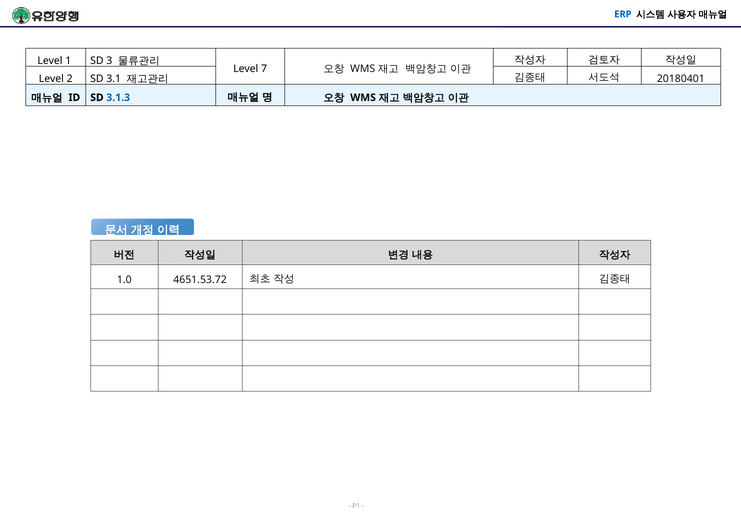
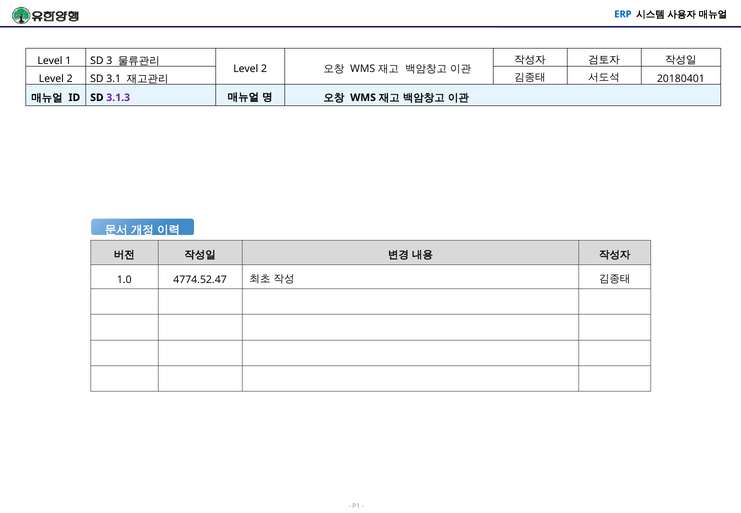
7: 7 -> 2 (264, 69)
3.1.3 colour: blue -> purple (118, 98)
4651.53.72: 4651.53.72 -> 4774.52.47 (200, 280)
